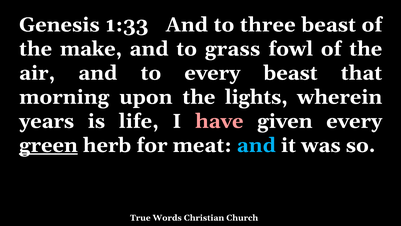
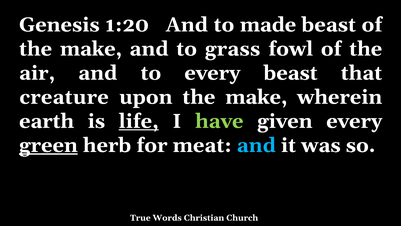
1:33: 1:33 -> 1:20 (127, 25)
three: three -> made (268, 25)
morning: morning -> creature (64, 97)
upon the lights: lights -> make (256, 97)
years: years -> earth (47, 121)
life underline: none -> present (139, 121)
have colour: pink -> light green (219, 121)
